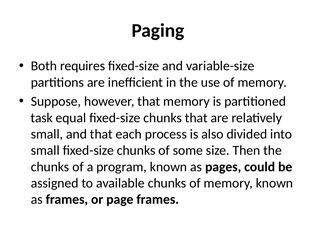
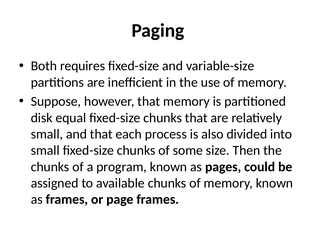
task: task -> disk (42, 118)
